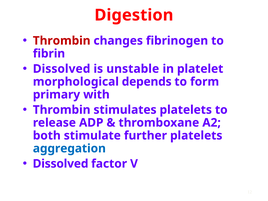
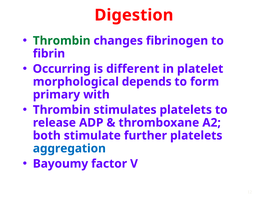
Thrombin colour: red -> green (62, 41)
Dissolved: Dissolved -> Occurring (62, 69)
unstable: unstable -> different (133, 69)
Dissolved: Dissolved -> Bayoumy (60, 164)
